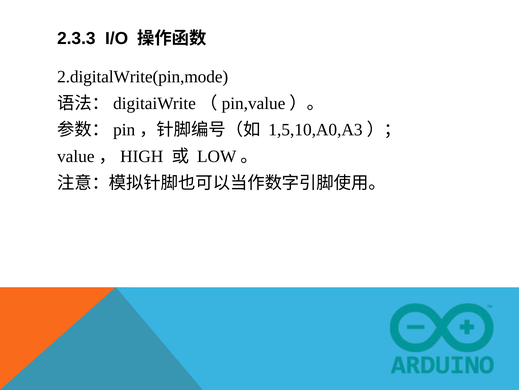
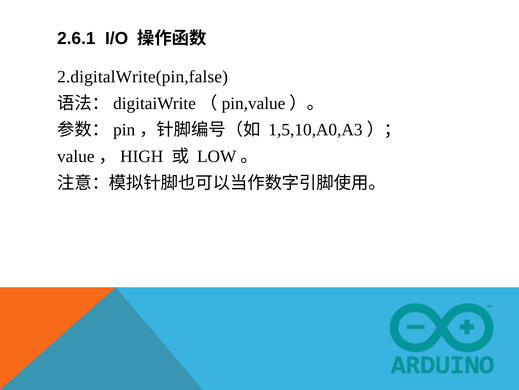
2.3.3: 2.3.3 -> 2.6.1 (76, 38)
2.digitalWrite(pin,mode: 2.digitalWrite(pin,mode -> 2.digitalWrite(pin,false (143, 77)
